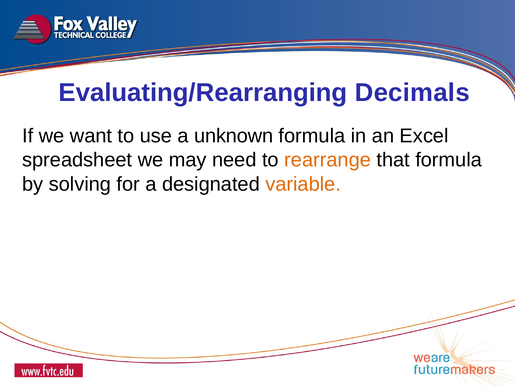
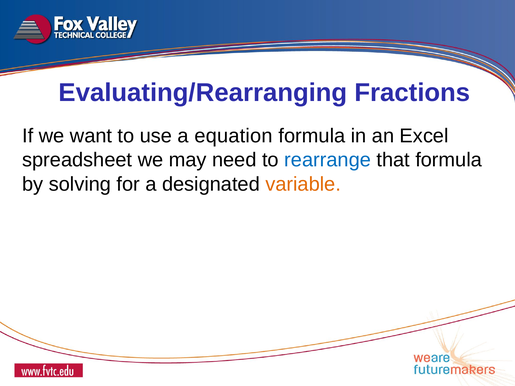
Decimals: Decimals -> Fractions (412, 93)
unknown: unknown -> equation (234, 136)
rearrange colour: orange -> blue (328, 160)
